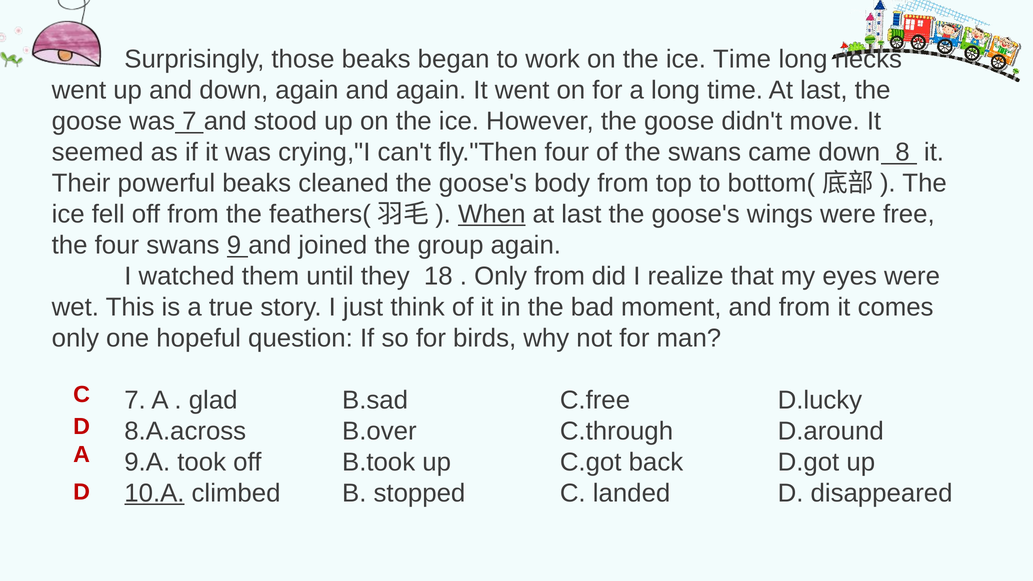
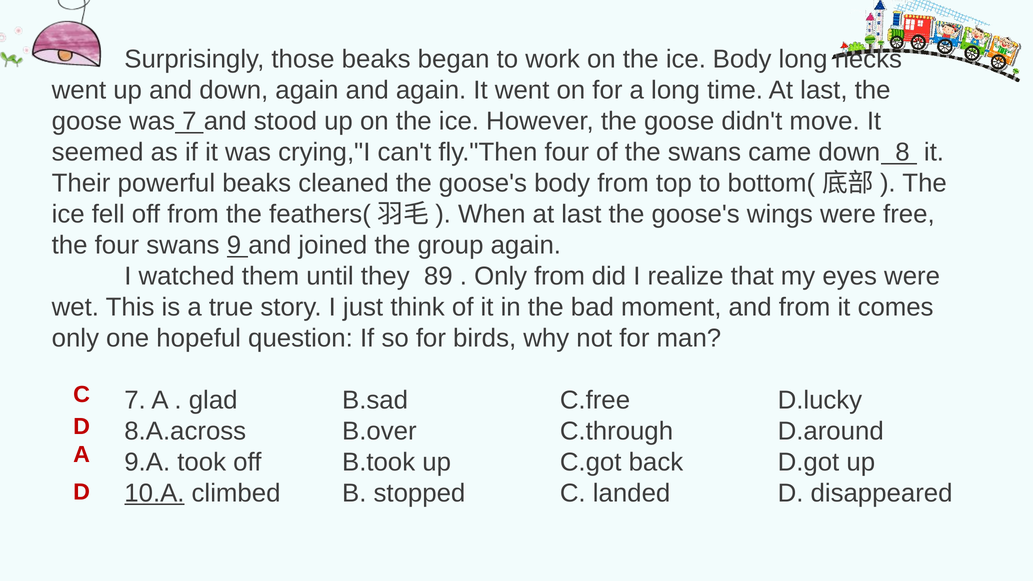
ice Time: Time -> Body (742, 59)
When underline: present -> none (492, 214)
18: 18 -> 89 (438, 276)
